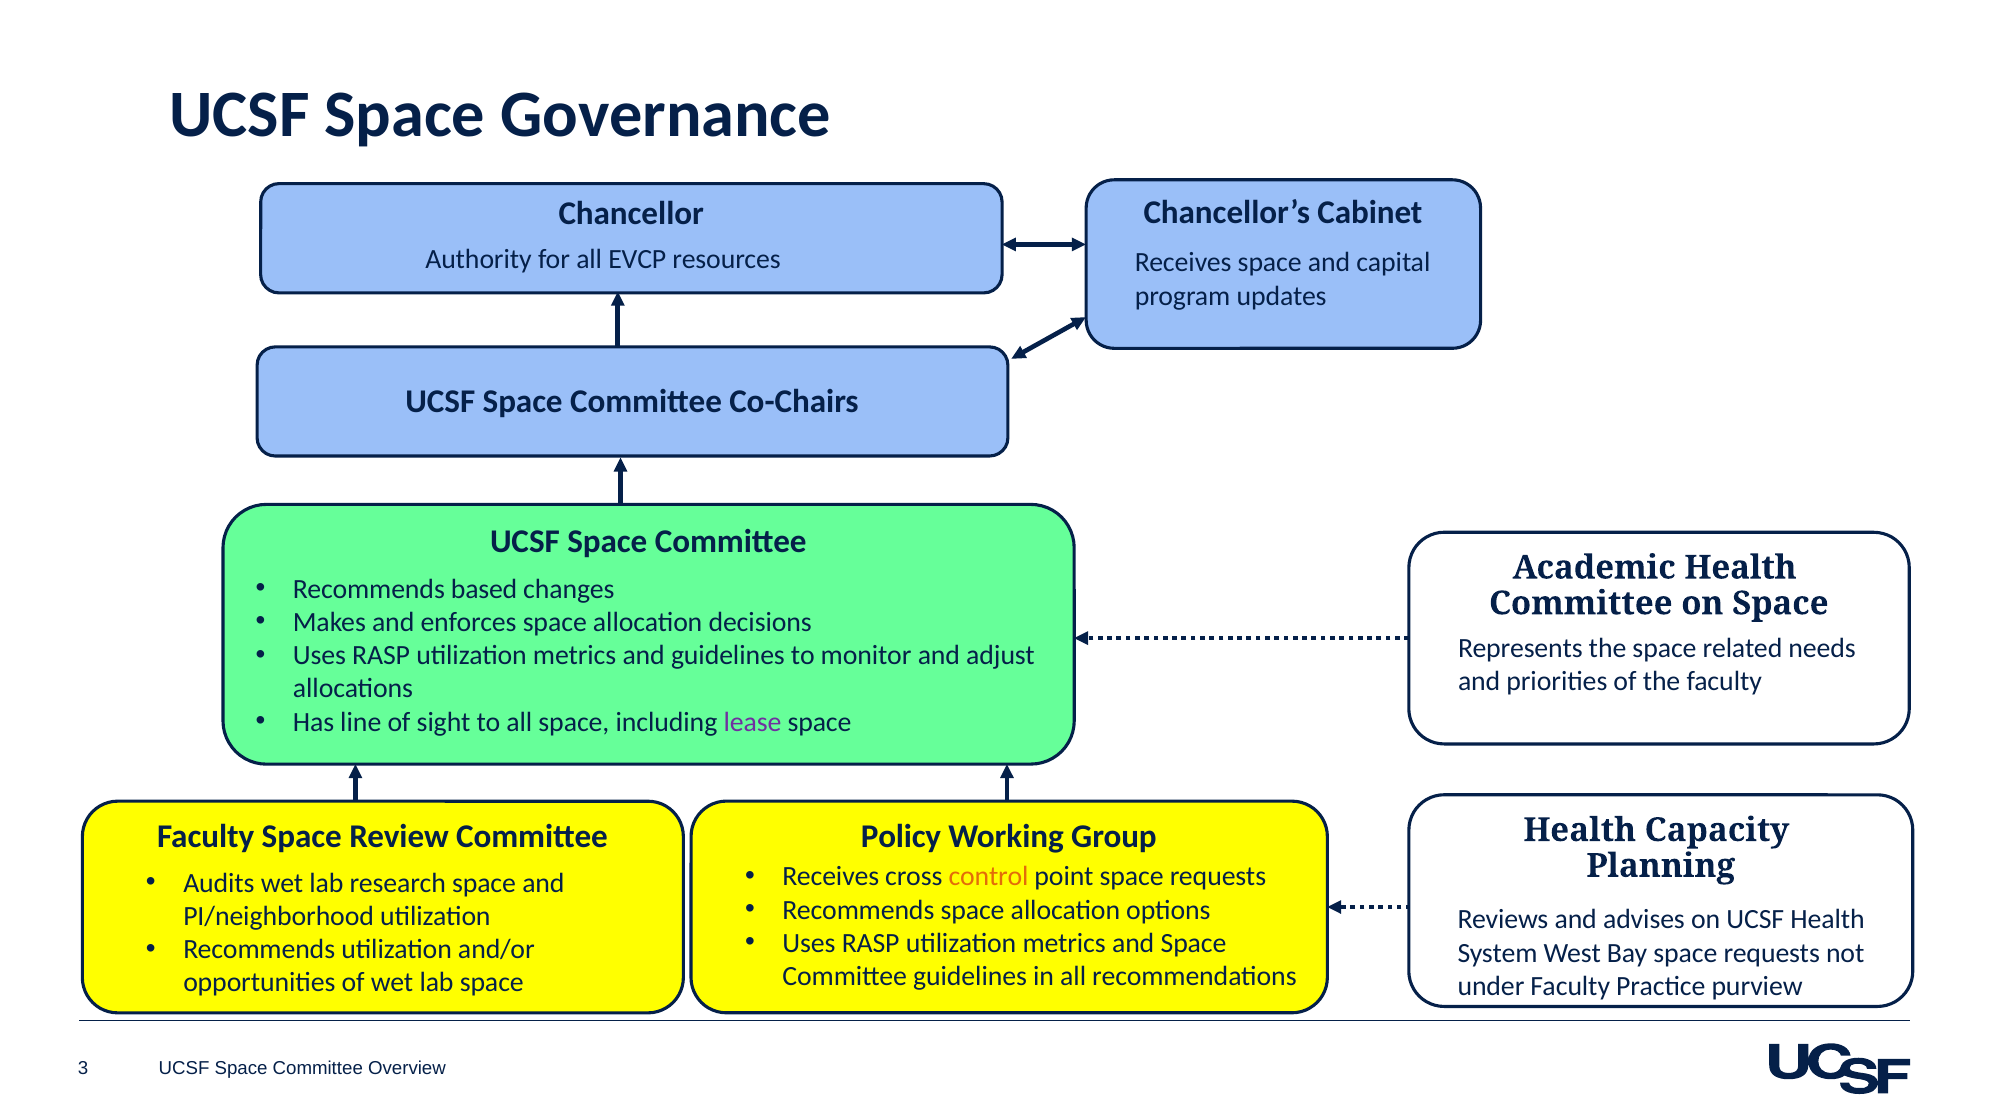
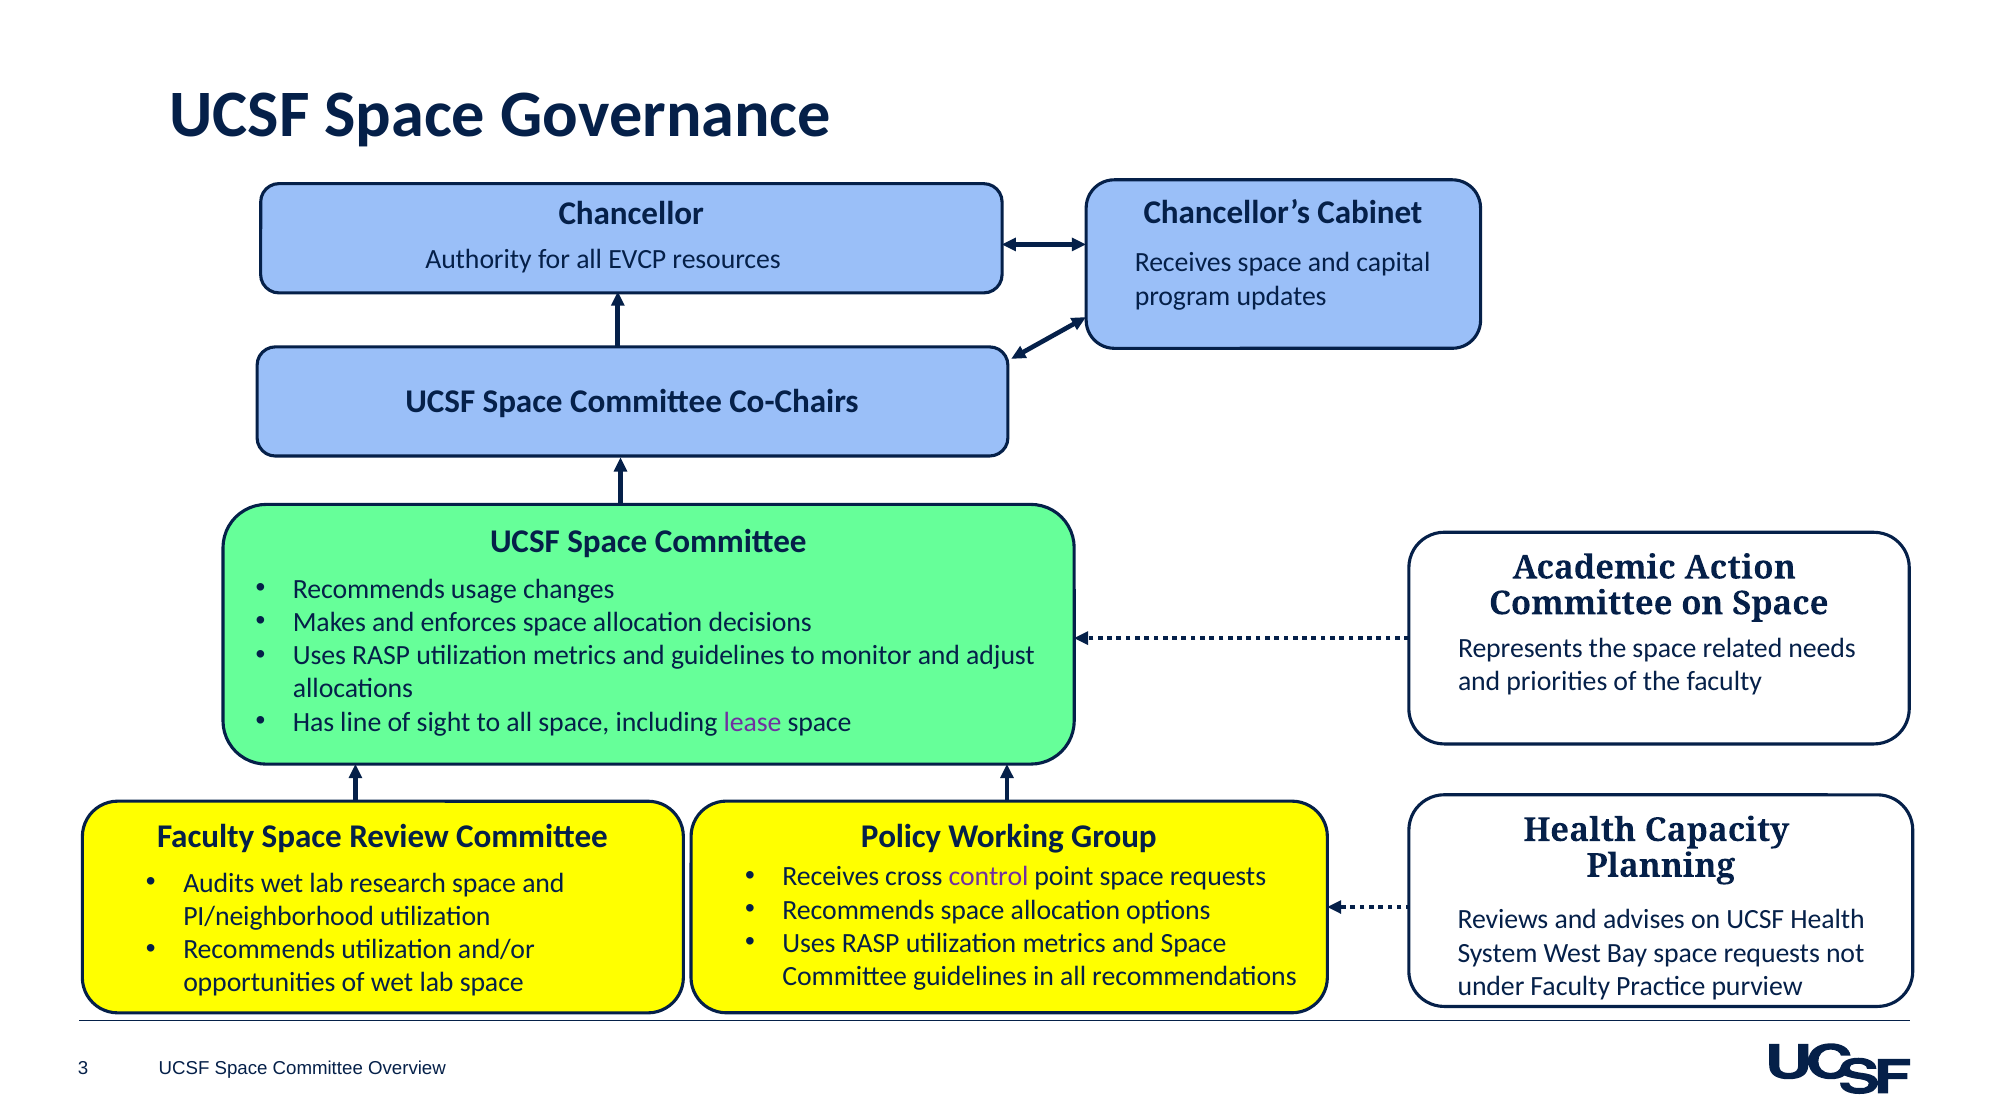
Academic Health: Health -> Action (1740, 568)
based: based -> usage (484, 589)
control colour: orange -> purple (989, 877)
